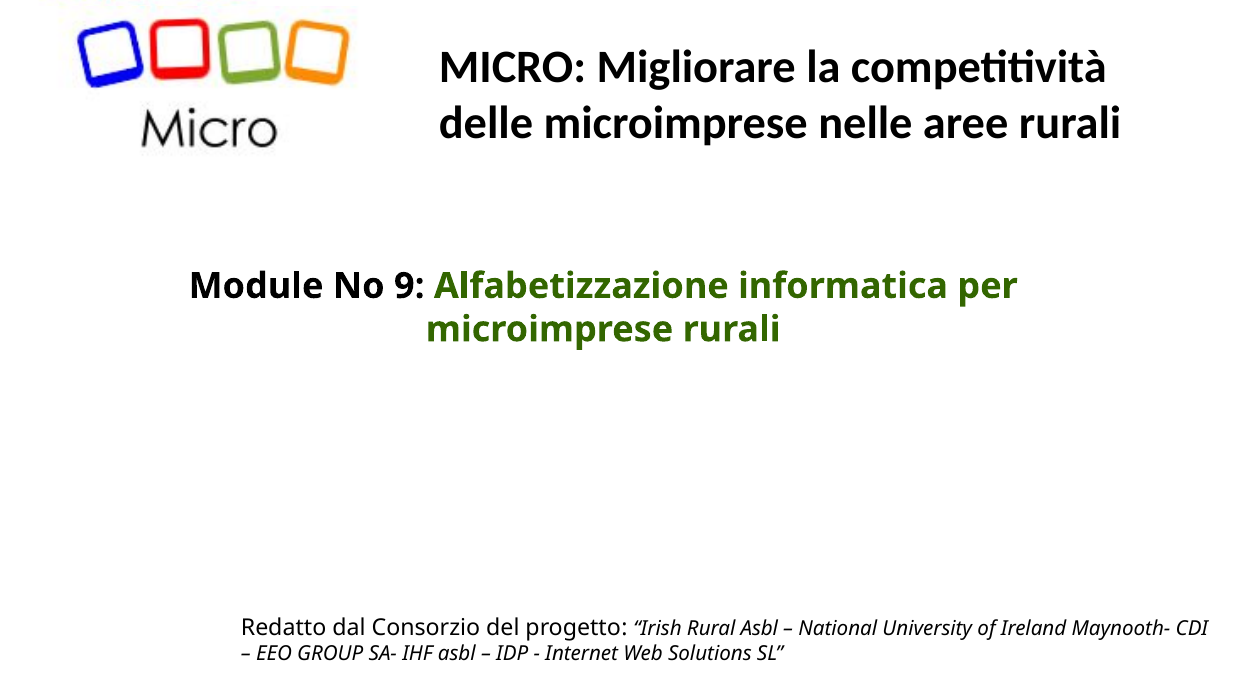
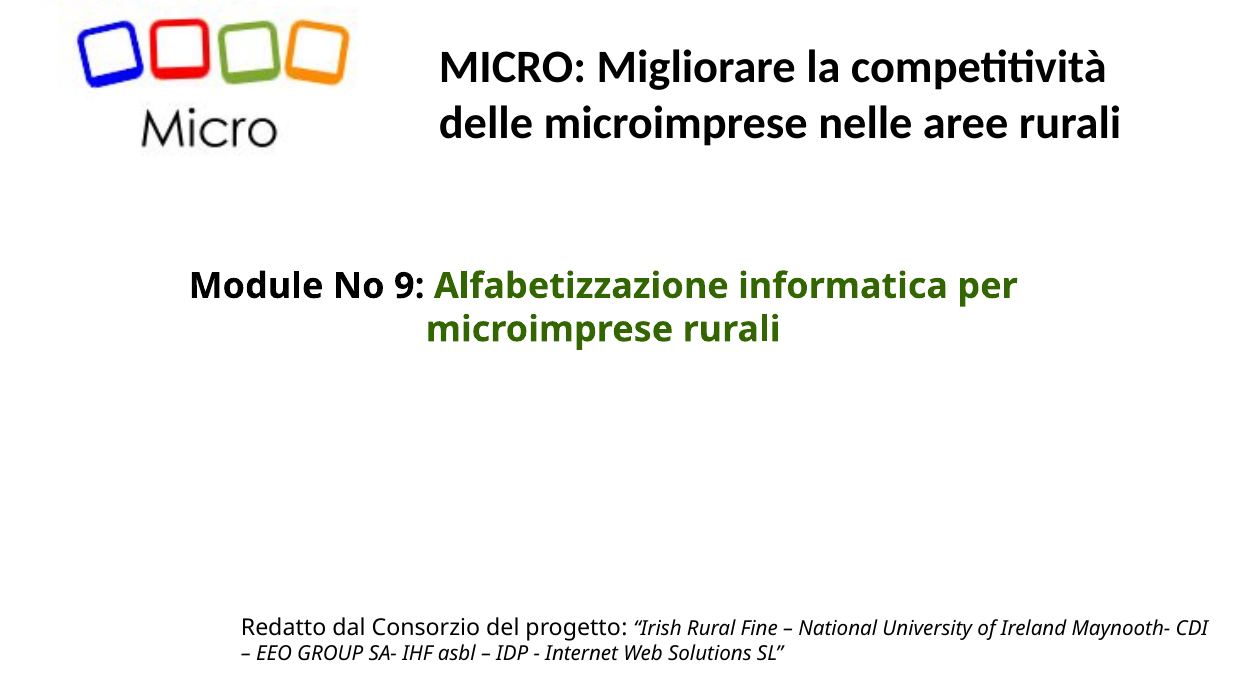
Rural Asbl: Asbl -> Fine (759, 629)
